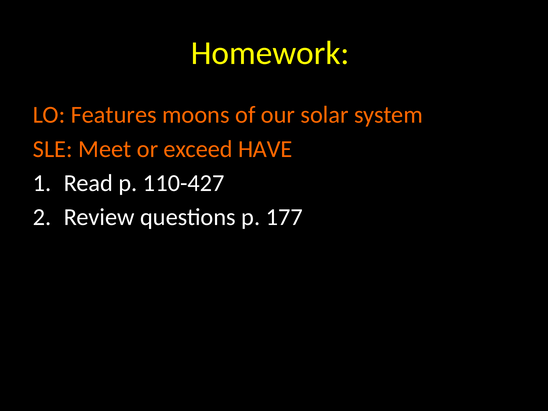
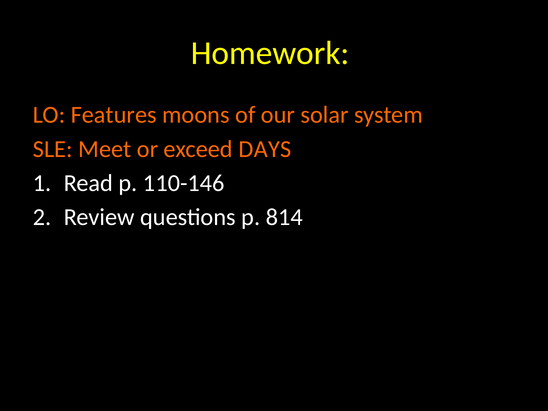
HAVE: HAVE -> DAYS (265, 149)
110-427: 110-427 -> 110-146 (184, 183)
177: 177 -> 814 (284, 217)
